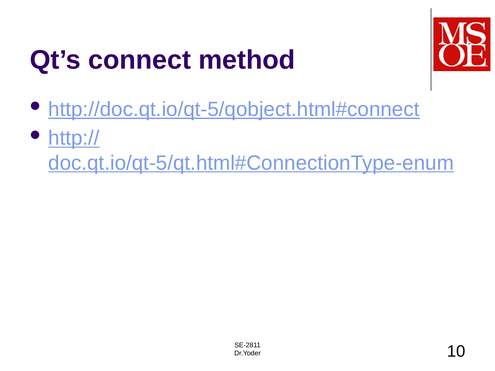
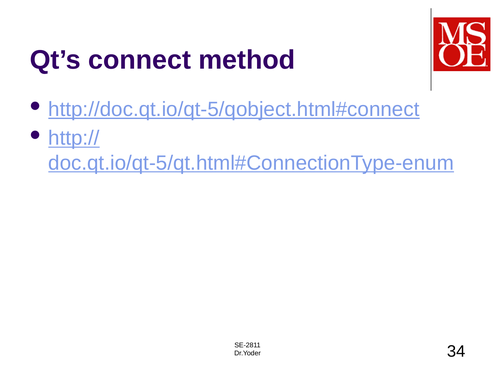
10: 10 -> 34 (456, 352)
